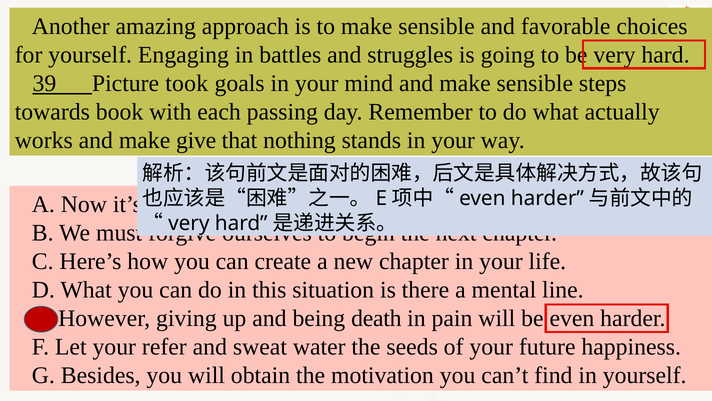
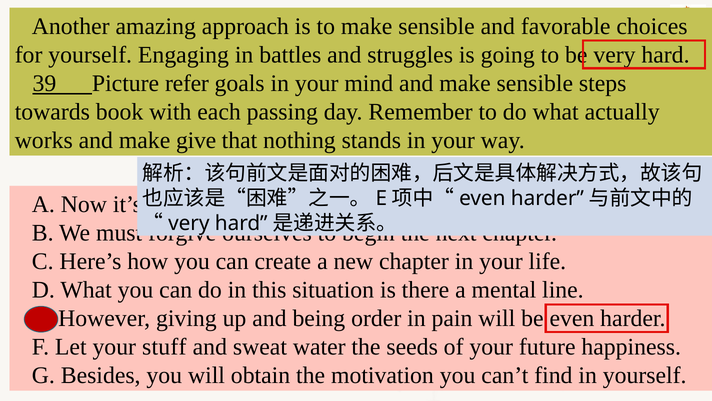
took: took -> refer (187, 83)
death: death -> order (376, 318)
refer: refer -> stuff (164, 347)
